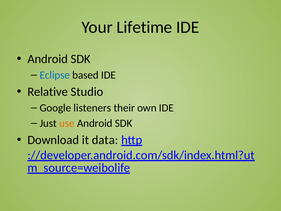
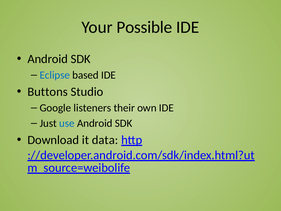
Lifetime: Lifetime -> Possible (144, 27)
Relative: Relative -> Buttons (48, 92)
use colour: orange -> blue (67, 123)
